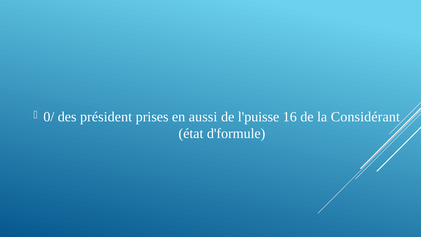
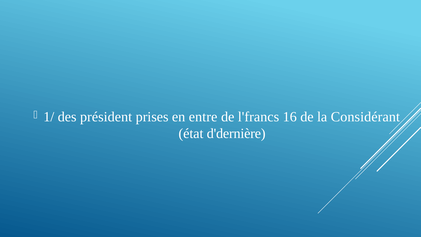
0/: 0/ -> 1/ (49, 117)
aussi: aussi -> entre (203, 117)
l'puisse: l'puisse -> l'francs (259, 117)
d'formule: d'formule -> d'dernière (236, 133)
